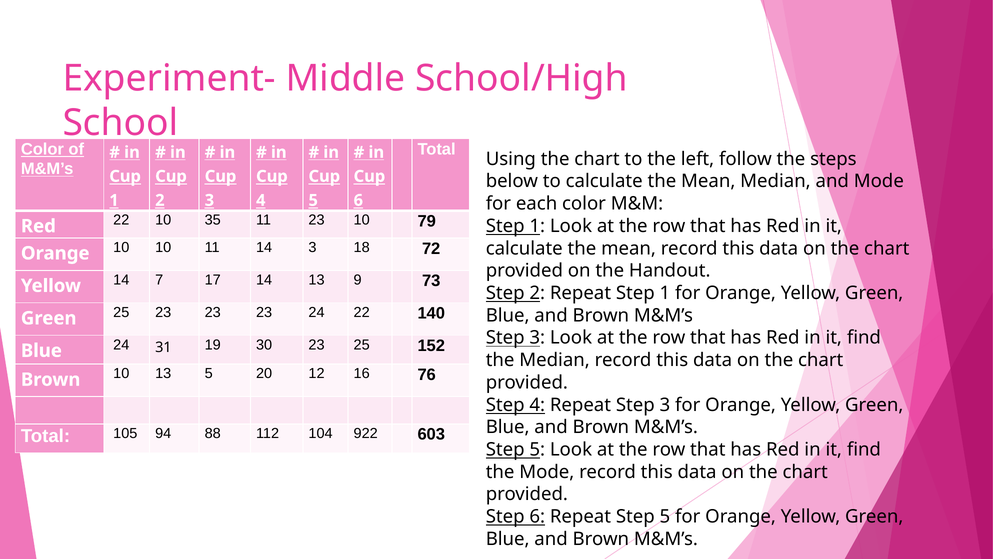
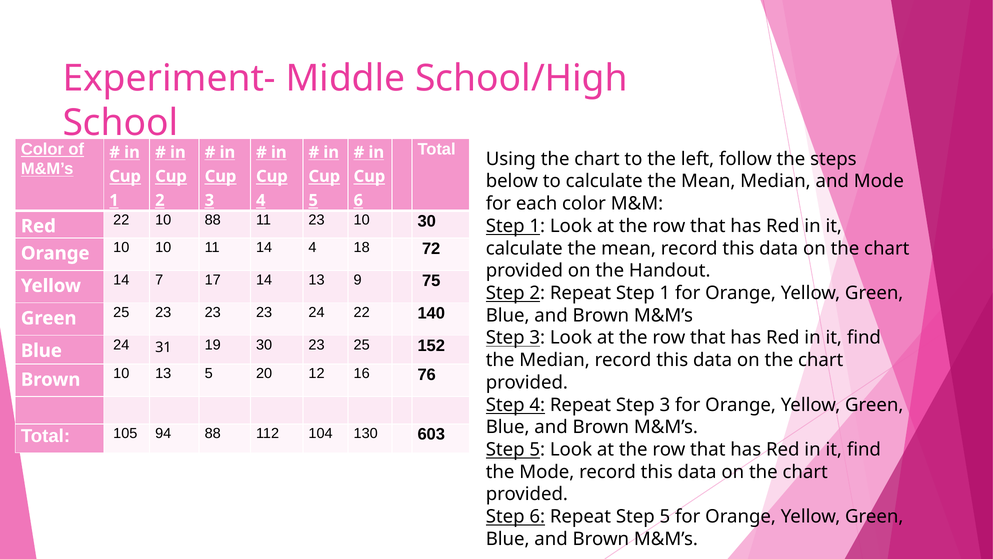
10 35: 35 -> 88 (213, 220)
10 79: 79 -> 30 (427, 221)
14 3: 3 -> 4 (313, 247)
73: 73 -> 75 (431, 281)
922: 922 -> 130 (366, 433)
